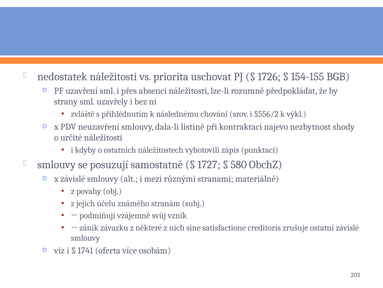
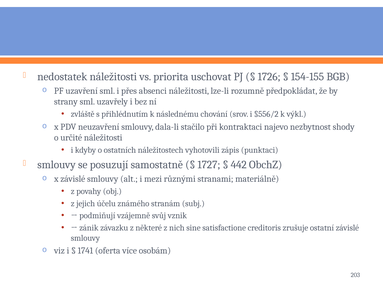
listině: listině -> stačilo (193, 126)
580: 580 -> 442 (239, 164)
